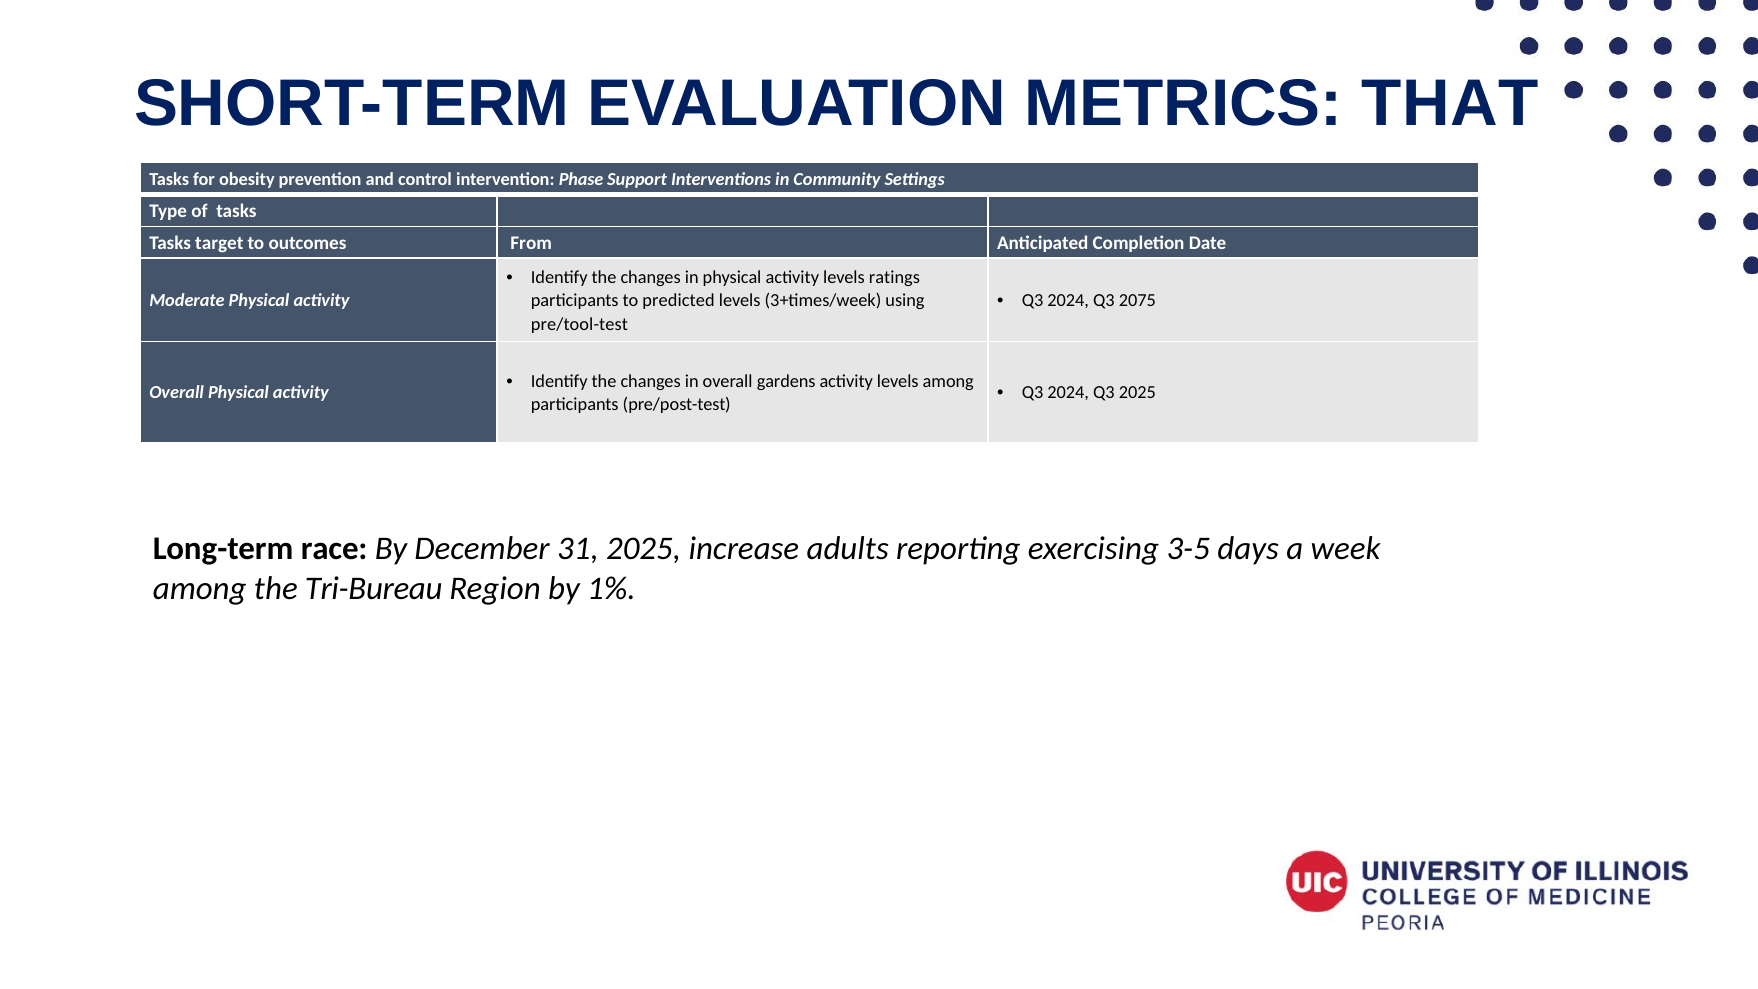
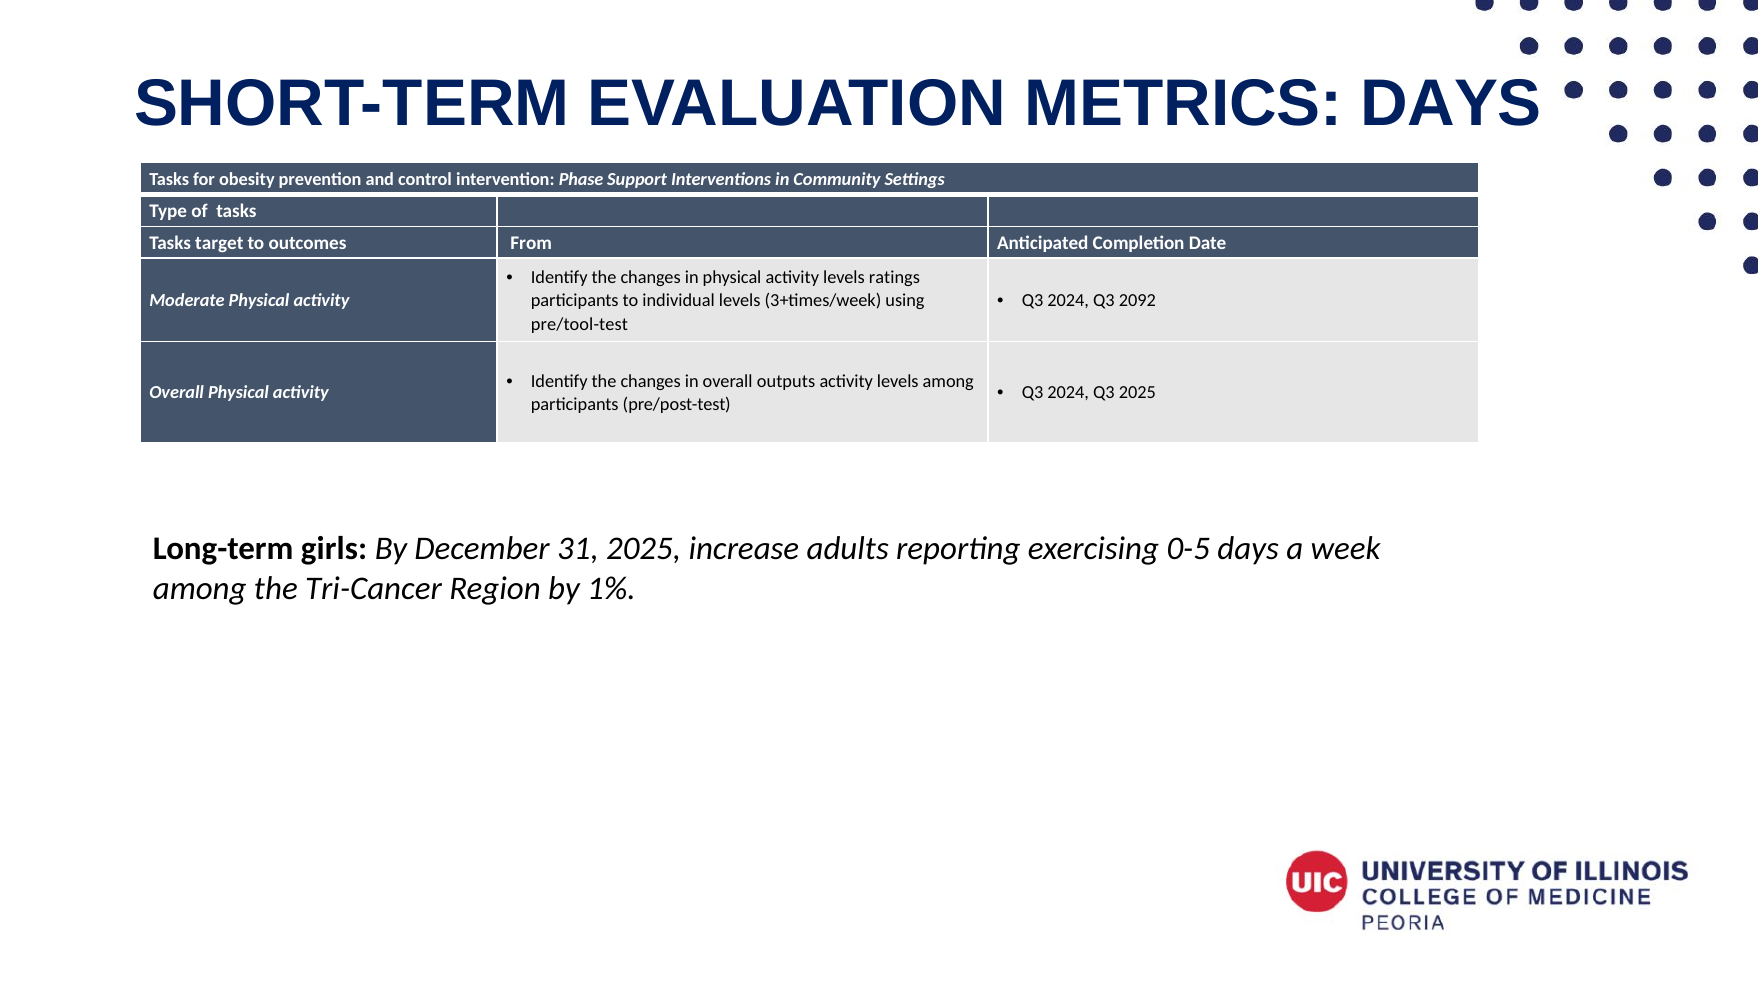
METRICS THAT: THAT -> DAYS (1451, 103)
2075: 2075 -> 2092 (1137, 301)
predicted: predicted -> individual (679, 301)
gardens: gardens -> outputs (786, 381)
race: race -> girls (334, 549)
3-5: 3-5 -> 0-5 (1188, 549)
Tri-Bureau: Tri-Bureau -> Tri-Cancer (374, 589)
